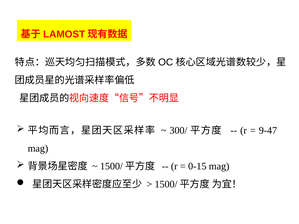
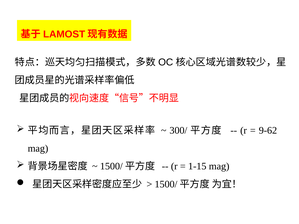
9-47: 9-47 -> 9-62 (268, 131)
0-15: 0-15 -> 1-15 (197, 166)
